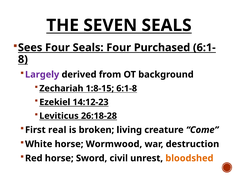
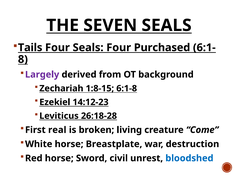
Sees: Sees -> Tails (30, 48)
Wormwood: Wormwood -> Breastplate (114, 144)
bloodshed colour: orange -> blue (189, 159)
